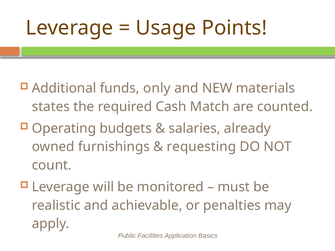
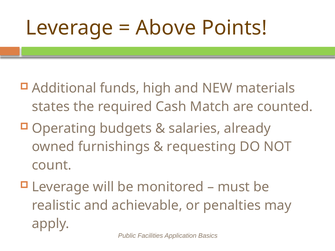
Usage: Usage -> Above (166, 28)
only: only -> high (157, 88)
